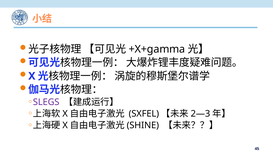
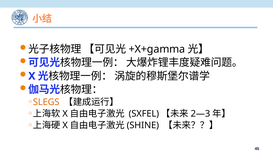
SLEGS colour: purple -> orange (46, 102)
